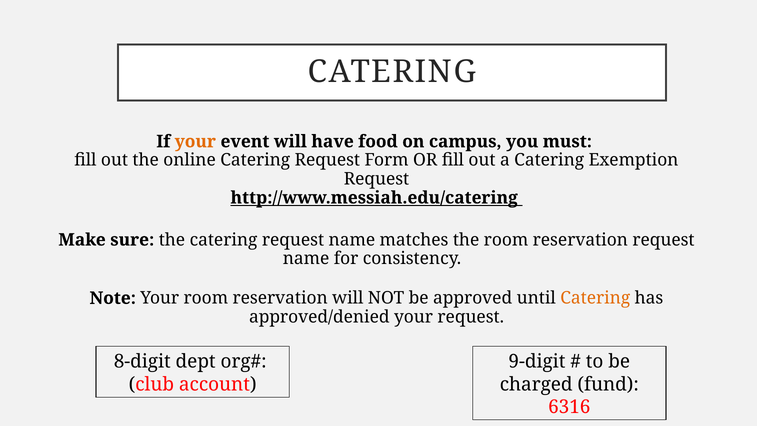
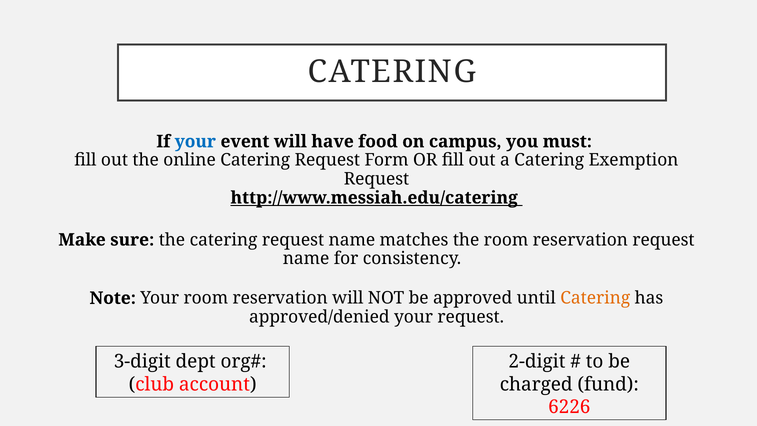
your colour: orange -> blue (195, 141)
8-digit: 8-digit -> 3-digit (142, 362)
9-digit: 9-digit -> 2-digit (537, 362)
6316: 6316 -> 6226 (569, 407)
